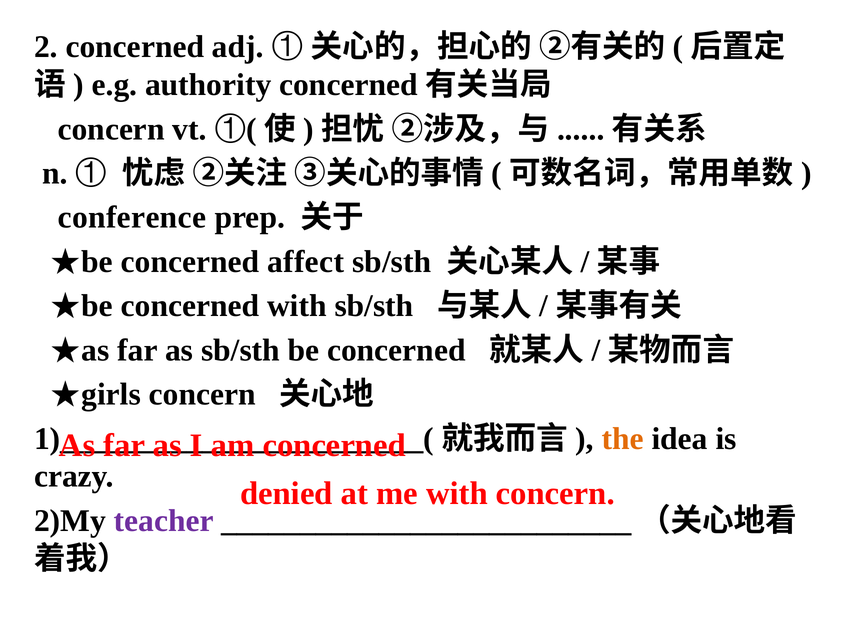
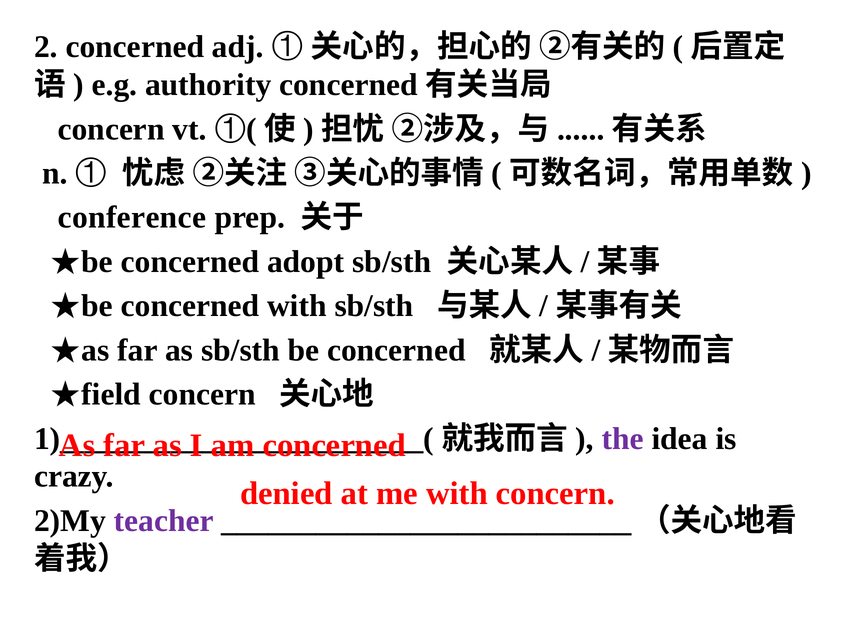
affect: affect -> adopt (306, 262)
girls: girls -> field (111, 395)
the colour: orange -> purple (623, 439)
